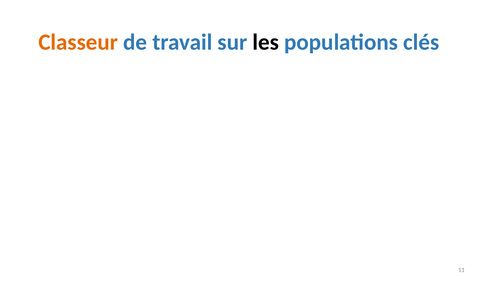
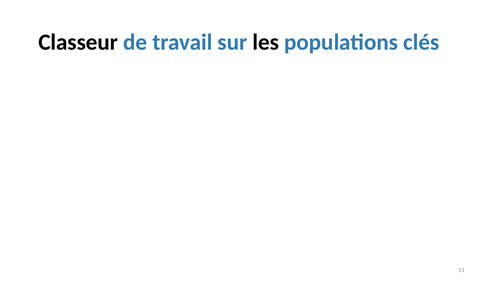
Classeur colour: orange -> black (78, 42)
